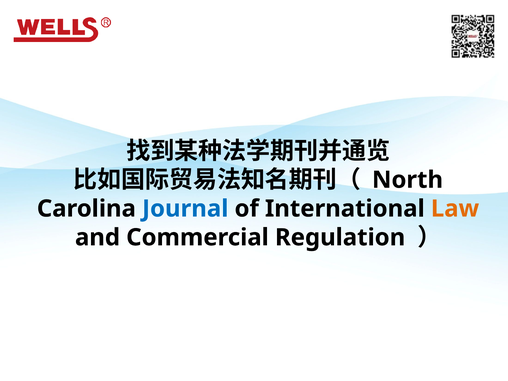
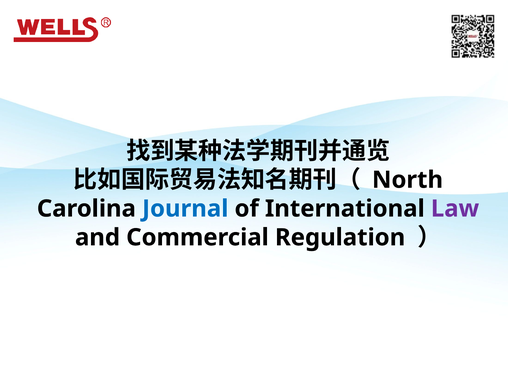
Law colour: orange -> purple (455, 209)
